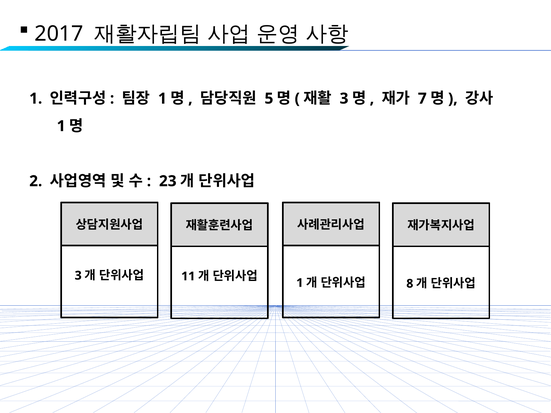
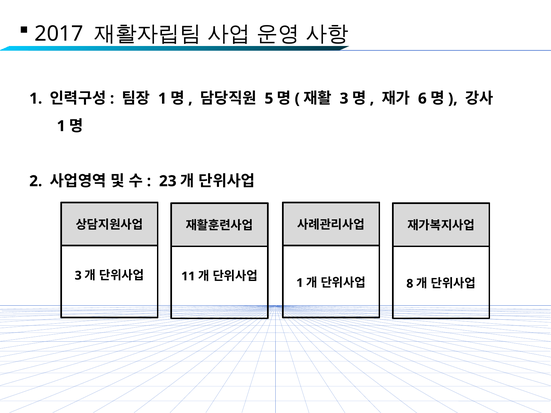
7: 7 -> 6 (422, 99)
